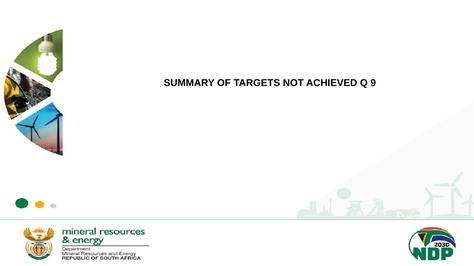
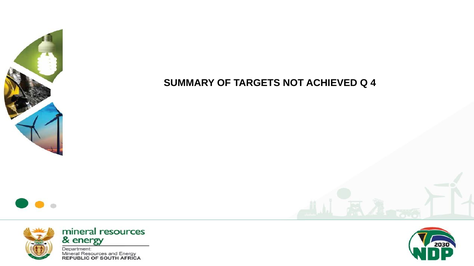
9: 9 -> 4 (373, 83)
